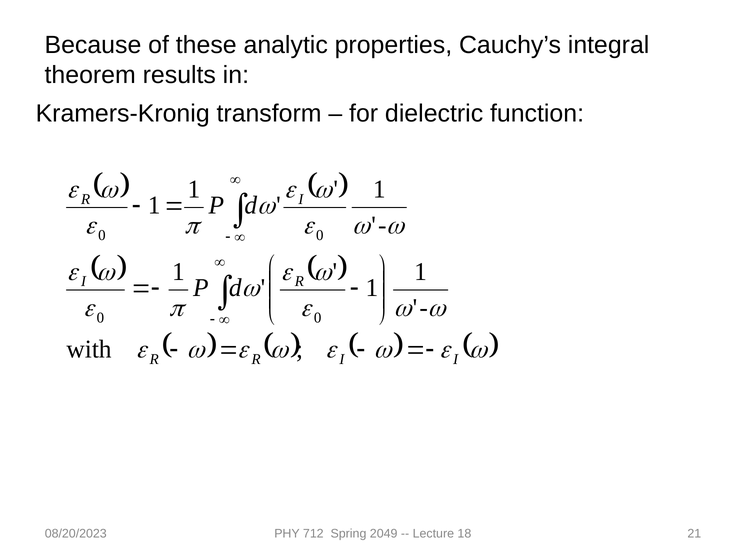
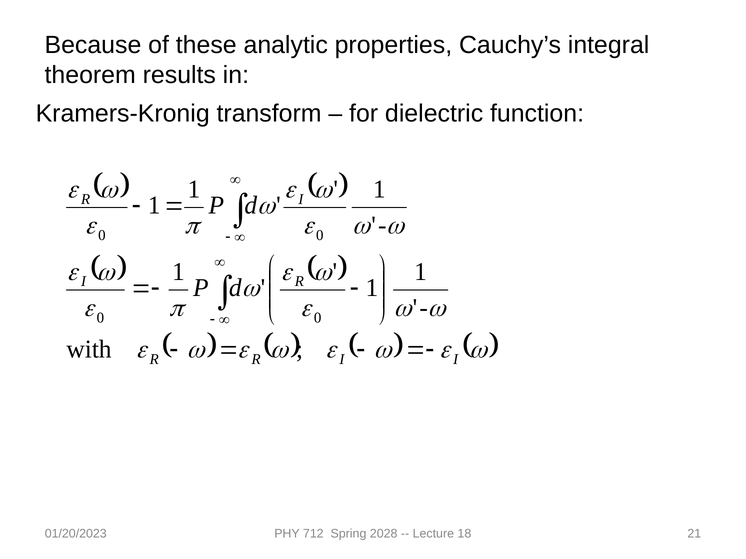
08/20/2023: 08/20/2023 -> 01/20/2023 (76, 534)
2049: 2049 -> 2028 (384, 534)
